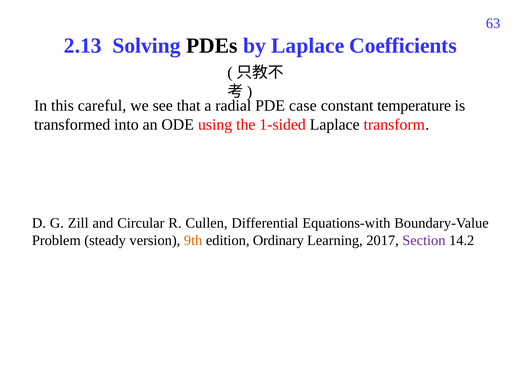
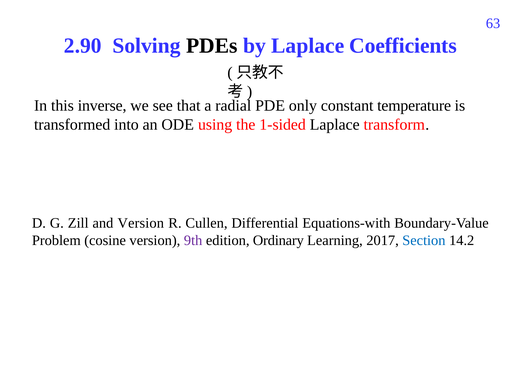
2.13: 2.13 -> 2.90 (83, 46)
careful: careful -> inverse (102, 105)
case: case -> only (303, 105)
and Circular: Circular -> Version (141, 223)
steady: steady -> cosine (105, 240)
9th colour: orange -> purple (193, 240)
Section colour: purple -> blue (424, 240)
